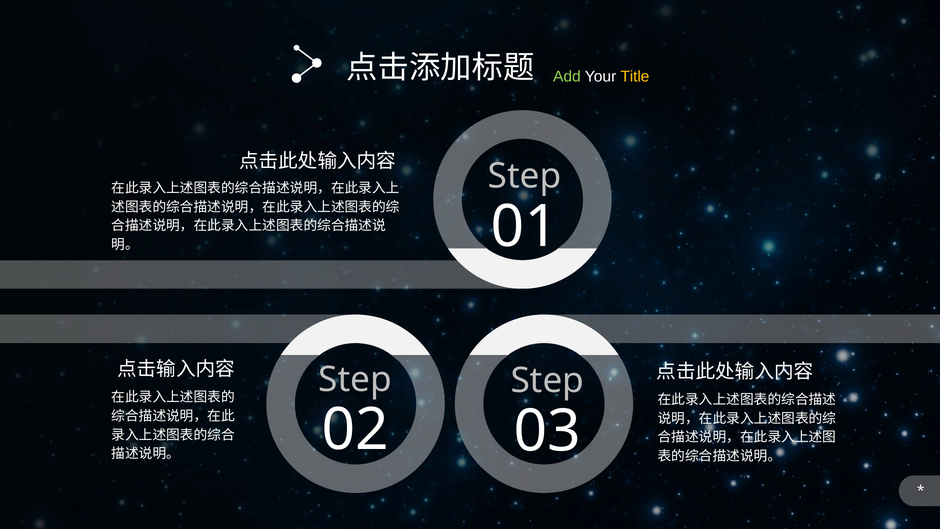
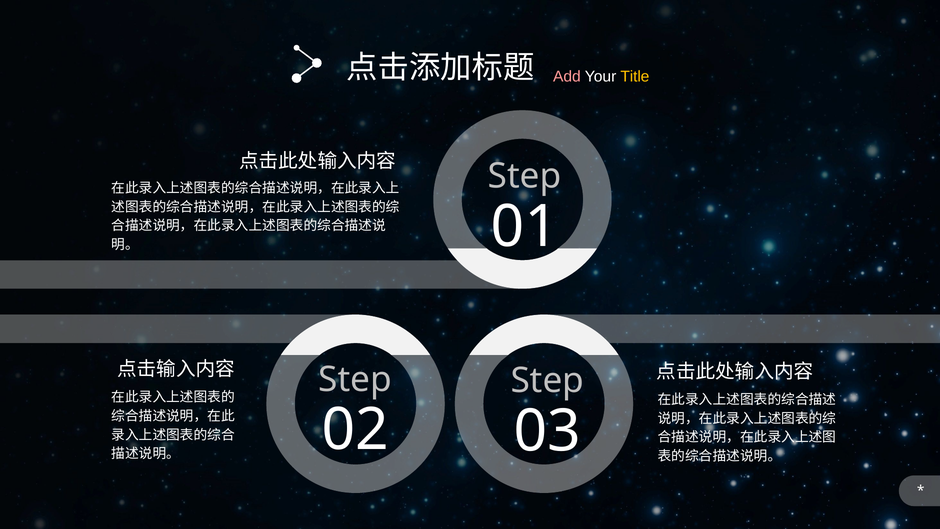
Add colour: light green -> pink (567, 76)
